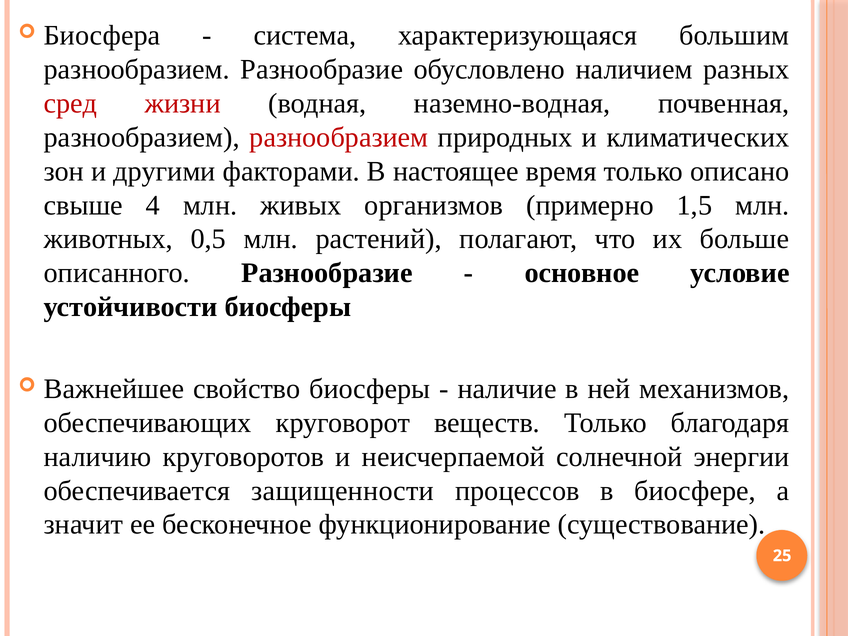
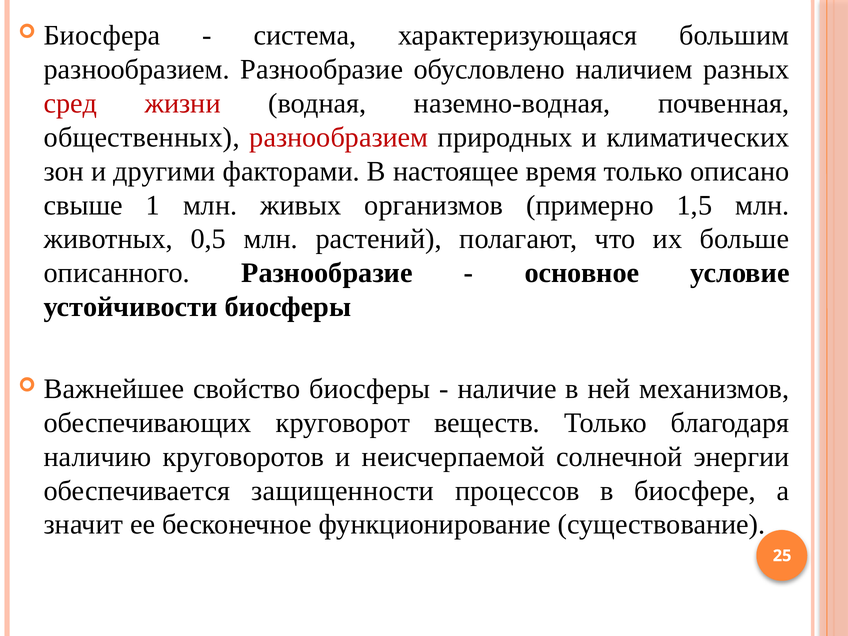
разнообразием: разнообразием -> общественных (142, 137)
4: 4 -> 1 (153, 205)
